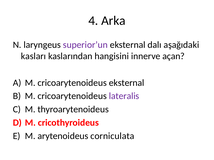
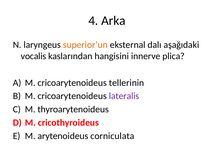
superior’un colour: purple -> orange (85, 45)
kasları: kasları -> vocalis (34, 56)
açan: açan -> plica (174, 56)
cricoarytenoideus eksternal: eksternal -> tellerinin (127, 83)
